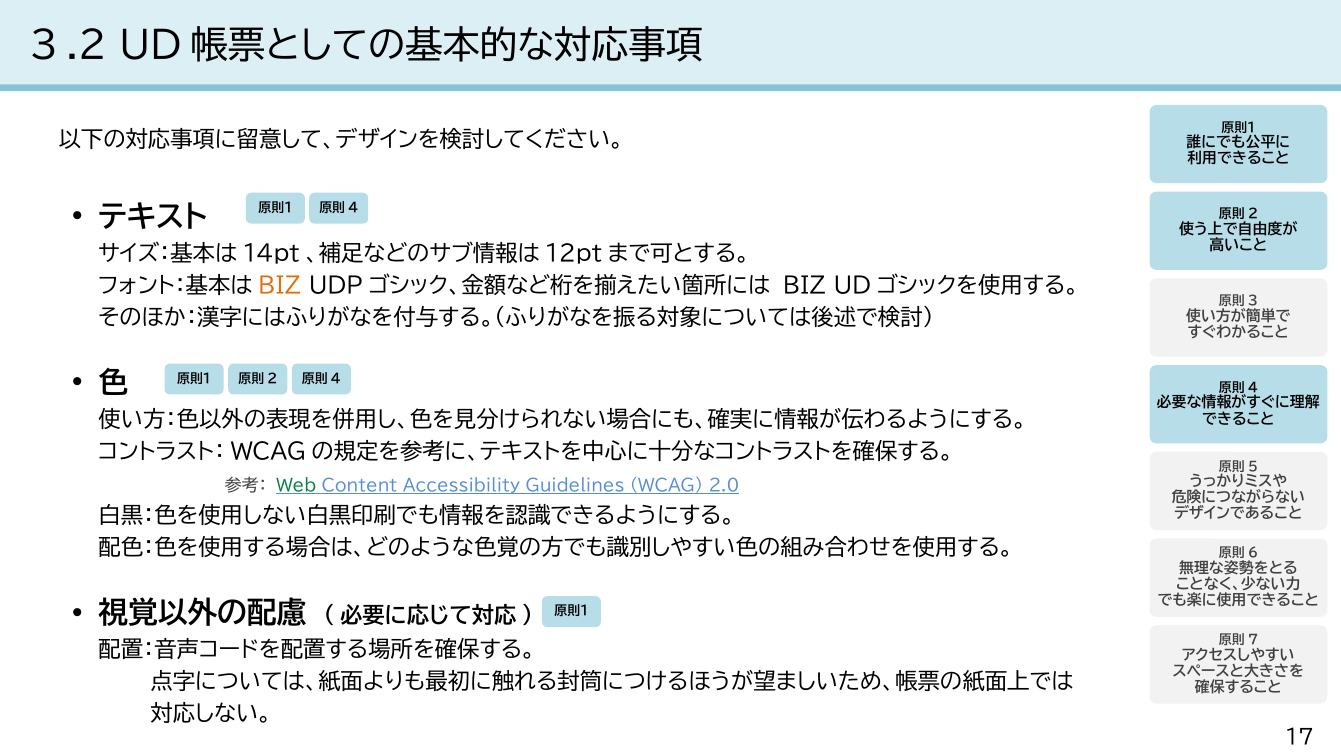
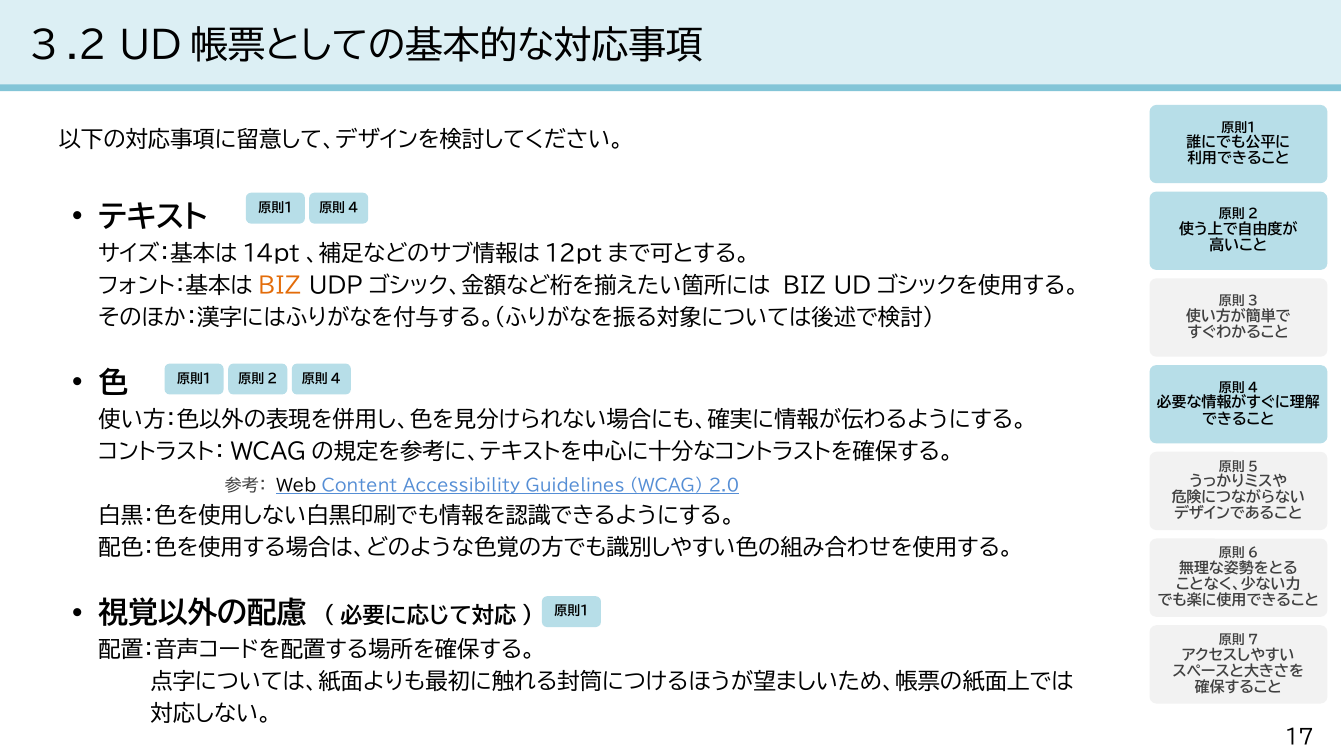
Web colour: green -> black (296, 486)
